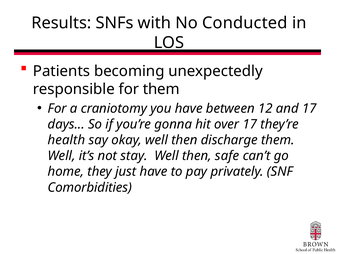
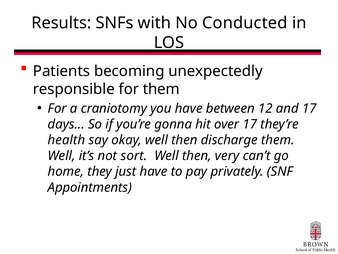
stay: stay -> sort (134, 156)
safe: safe -> very (227, 156)
Comorbidities: Comorbidities -> Appointments (90, 187)
